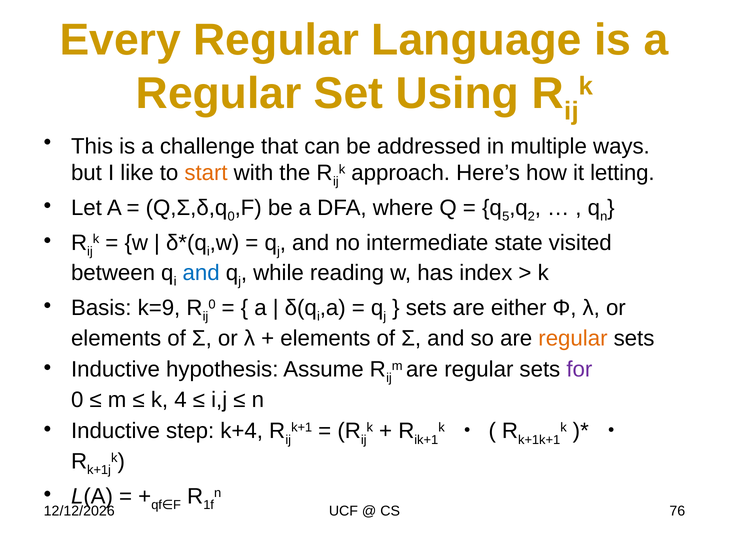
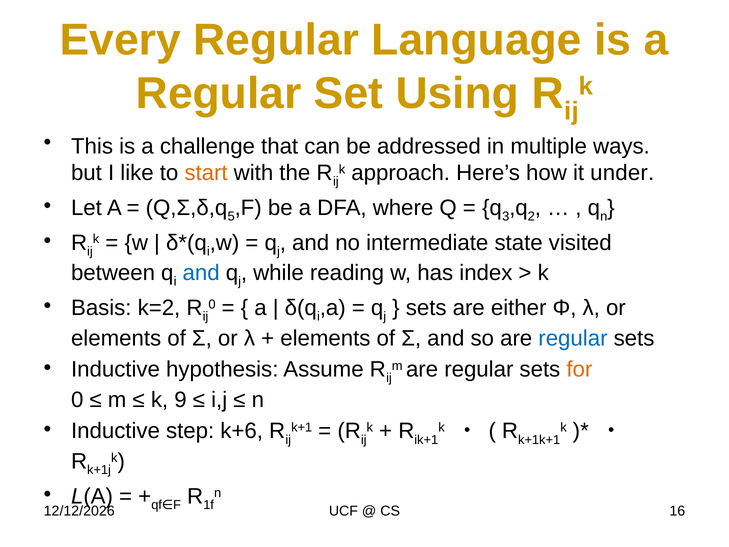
letting: letting -> under (622, 173)
0: 0 -> 5 (231, 216)
5: 5 -> 3 (506, 216)
k=9: k=9 -> k=2 (159, 308)
regular colour: orange -> blue (573, 338)
for colour: purple -> orange (579, 369)
4: 4 -> 9 (180, 400)
k+4: k+4 -> k+6 (242, 431)
76: 76 -> 16 (677, 511)
